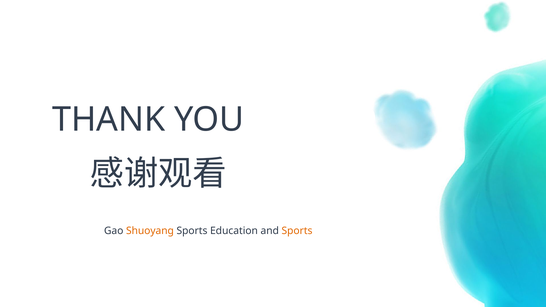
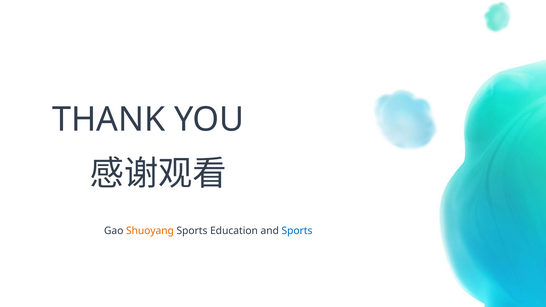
Sports colour: orange -> blue (297, 231)
